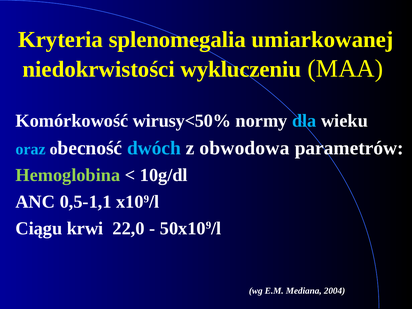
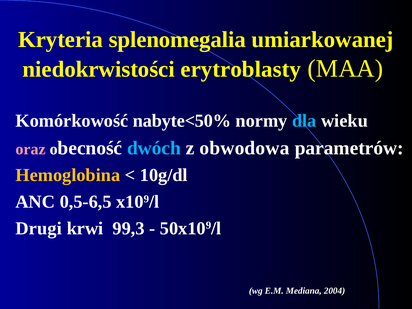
wykluczeniu: wykluczeniu -> erytroblasty (241, 69)
wirusy<50%: wirusy<50% -> nabyte<50% (182, 121)
oraz colour: light blue -> pink (31, 149)
Hemoglobina colour: light green -> yellow (68, 175)
0,5-1,1: 0,5-1,1 -> 0,5-6,5 (86, 202)
Ciągu: Ciągu -> Drugi (39, 228)
22,0: 22,0 -> 99,3 (129, 228)
